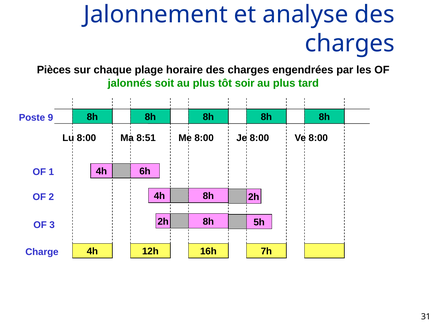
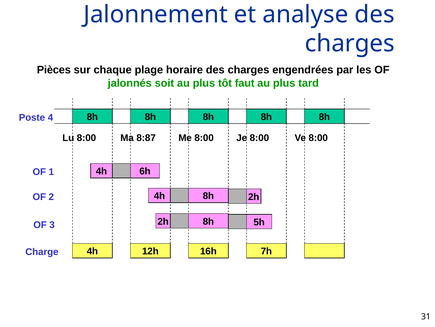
soir: soir -> faut (245, 83)
9: 9 -> 4 (50, 117)
8:51: 8:51 -> 8:87 (146, 138)
